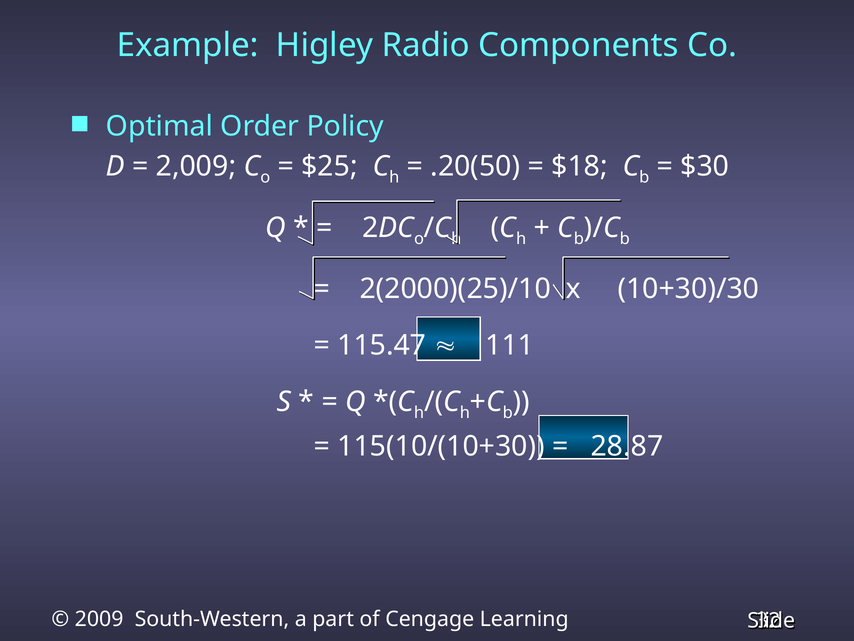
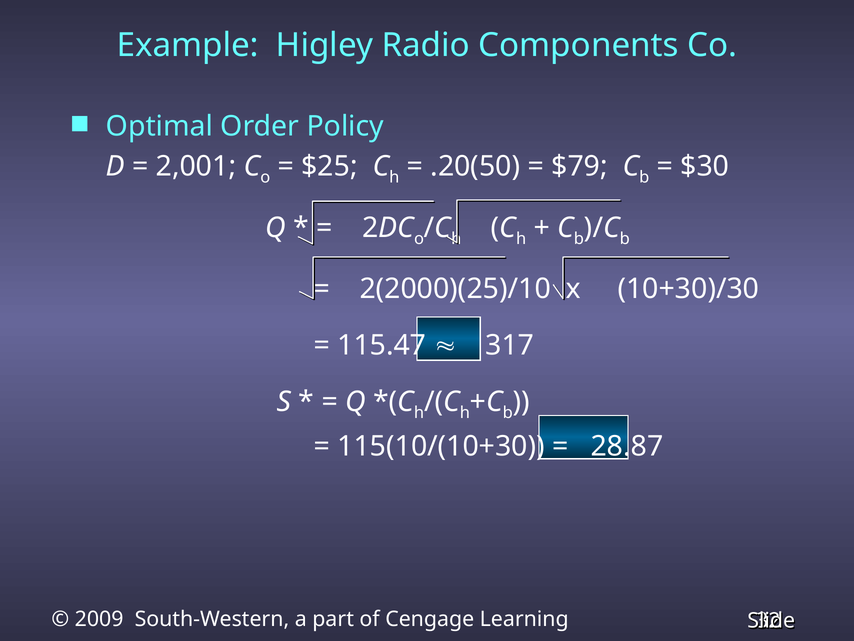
2,009: 2,009 -> 2,001 (196, 166)
$18: $18 -> $79 (580, 166)
111: 111 -> 317 (510, 345)
